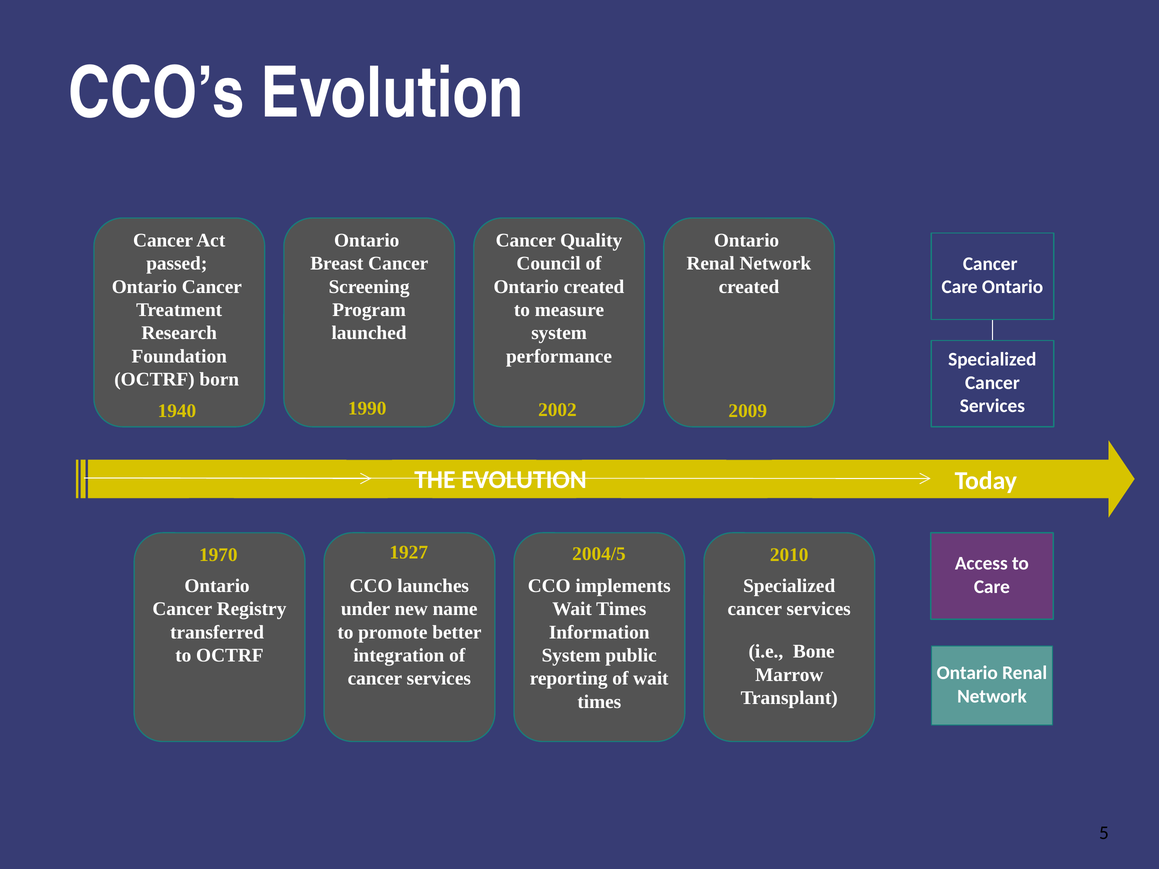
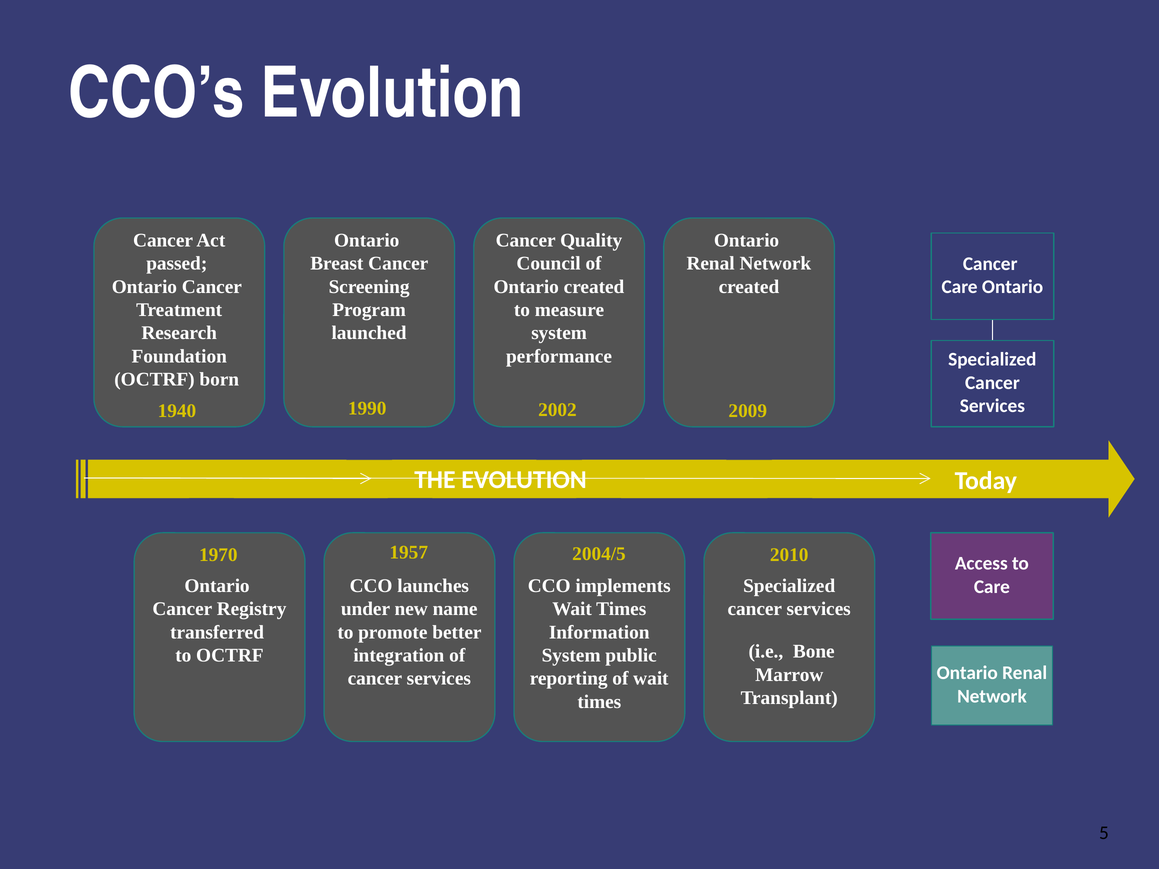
1927: 1927 -> 1957 (409, 553)
